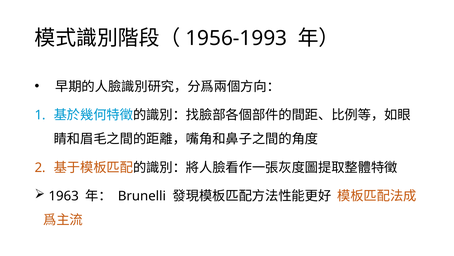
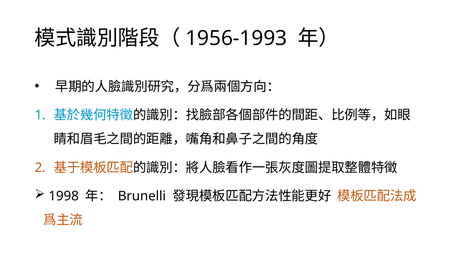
1963: 1963 -> 1998 (64, 196)
